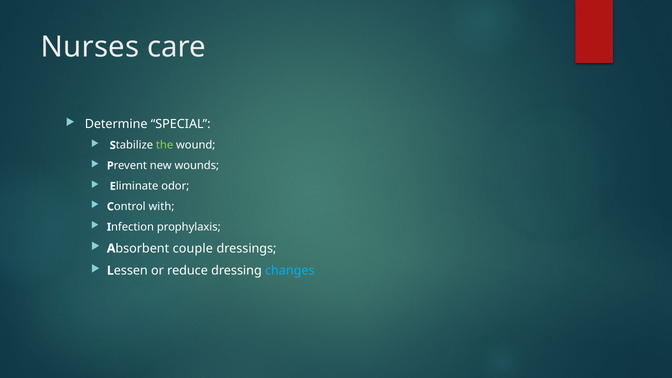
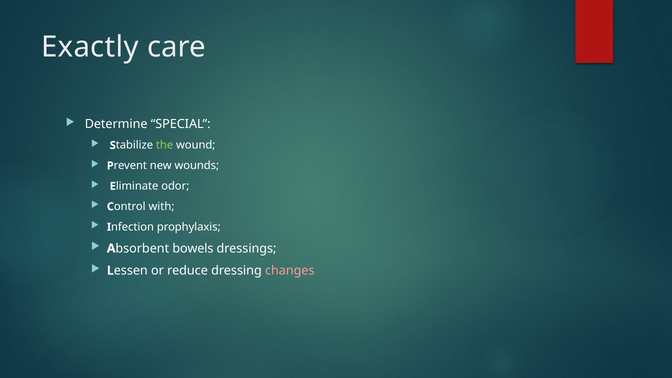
Nurses: Nurses -> Exactly (90, 47)
couple: couple -> bowels (193, 248)
changes colour: light blue -> pink (290, 271)
